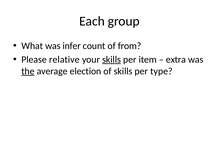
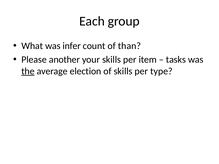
from: from -> than (129, 46)
relative: relative -> another (64, 60)
skills underline: present -> none (112, 60)
extra: extra -> tasks (176, 60)
